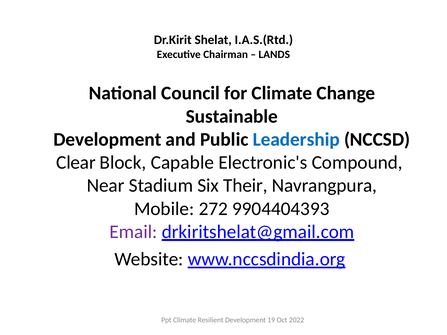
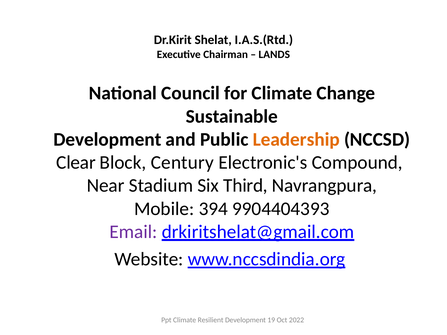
Leadership colour: blue -> orange (296, 140)
Capable: Capable -> Century (182, 163)
Their: Their -> Third (246, 186)
272: 272 -> 394 (213, 209)
